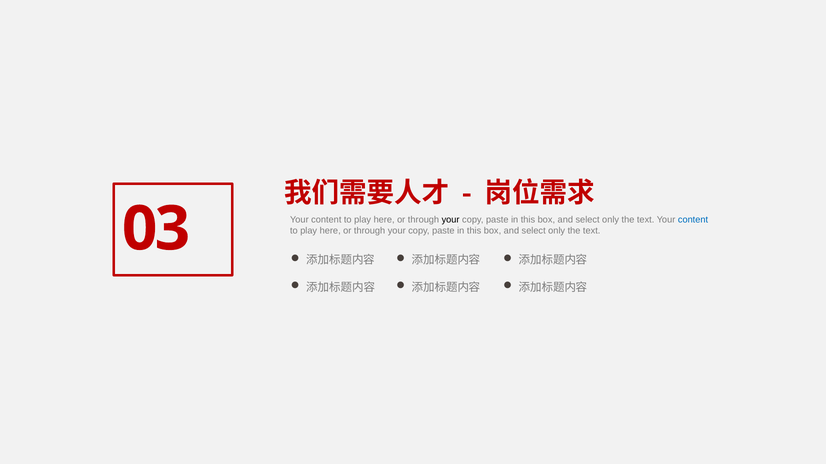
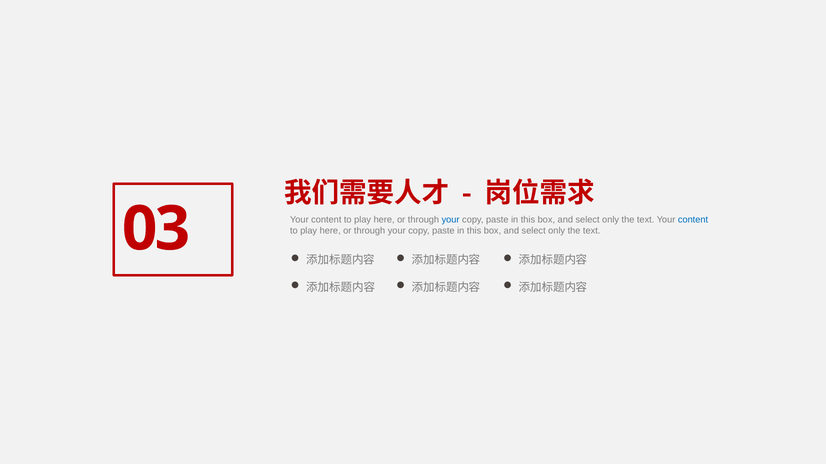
your colour: black -> blue (451, 220)
